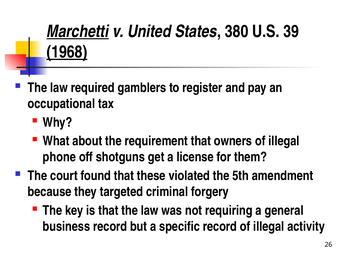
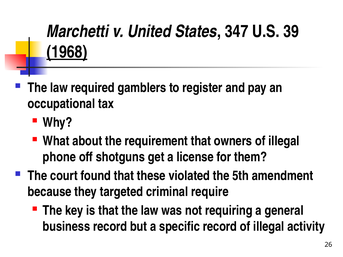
Marchetti underline: present -> none (78, 31)
380: 380 -> 347 (237, 31)
forgery: forgery -> require (210, 192)
